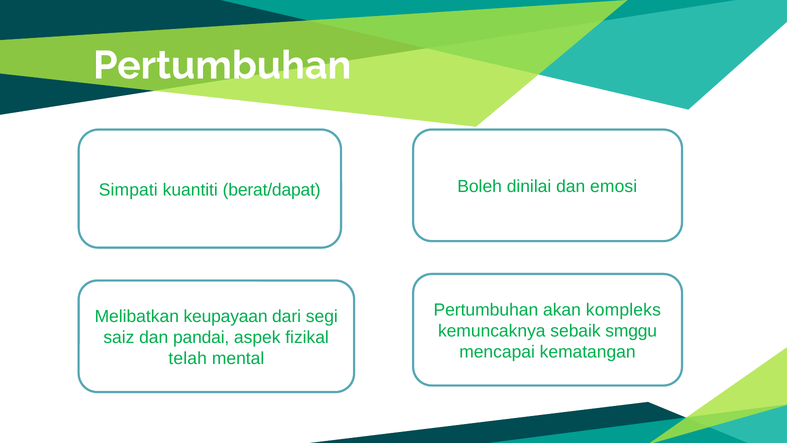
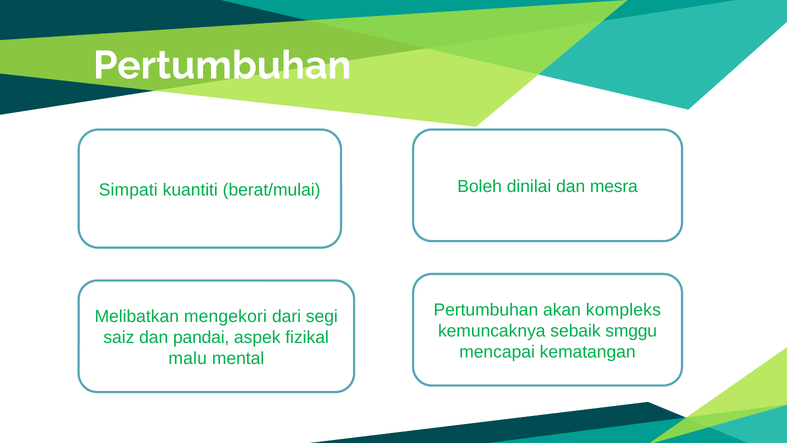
emosi: emosi -> mesra (614, 186)
berat/dapat: berat/dapat -> berat/mulai (272, 190)
keupayaan: keupayaan -> mengekori (225, 316)
telah: telah -> malu (188, 358)
